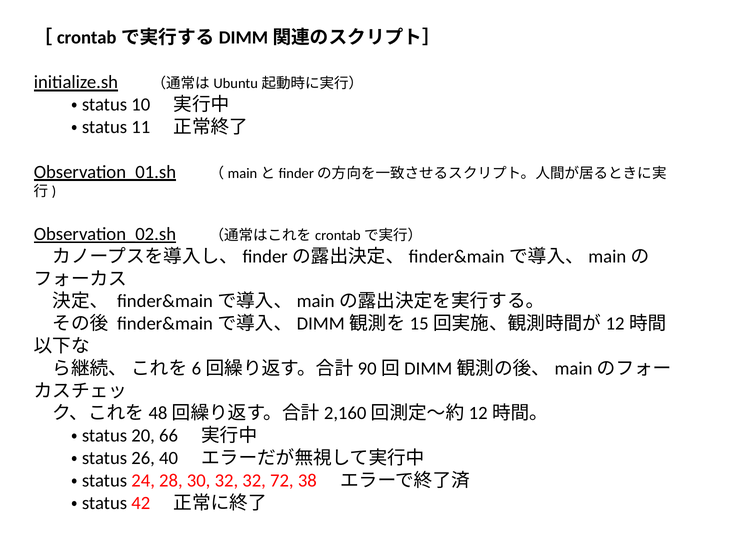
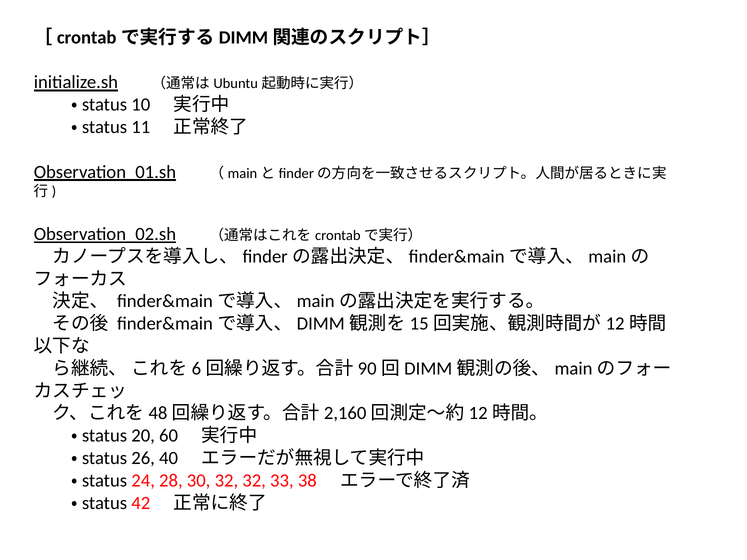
66: 66 -> 60 (169, 436)
72: 72 -> 33 (282, 481)
